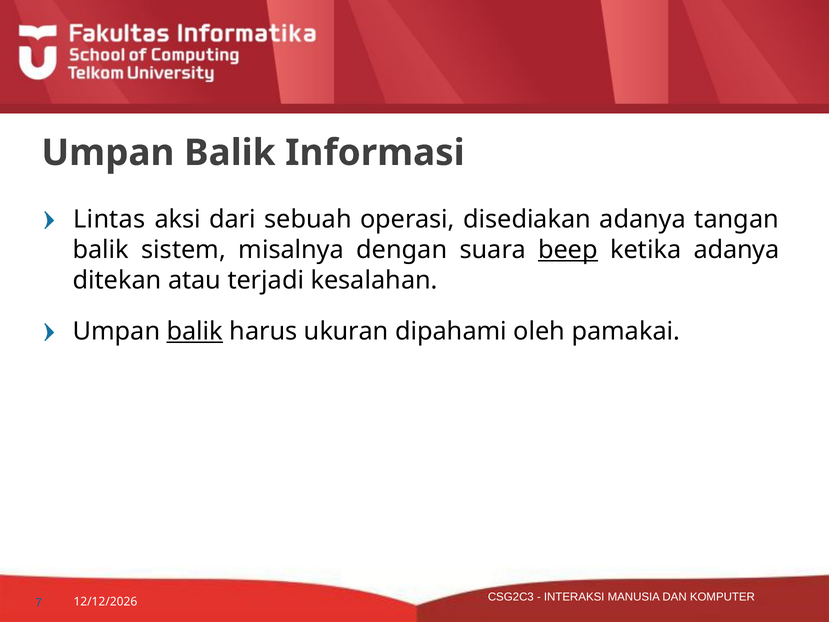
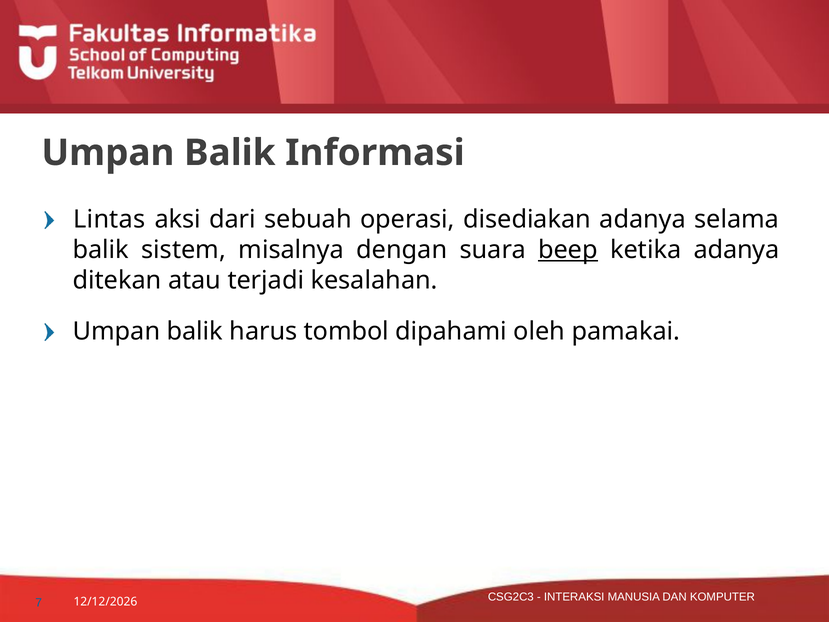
tangan: tangan -> selama (737, 219)
balik underline: present -> none (195, 331)
ukuran: ukuran -> tombol (346, 331)
